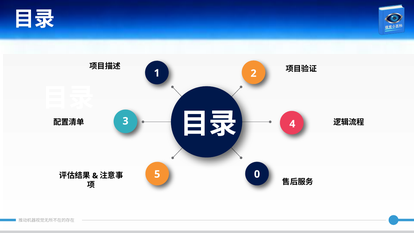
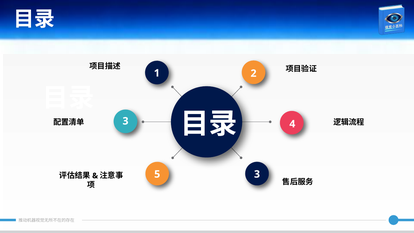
5 0: 0 -> 3 (257, 174)
